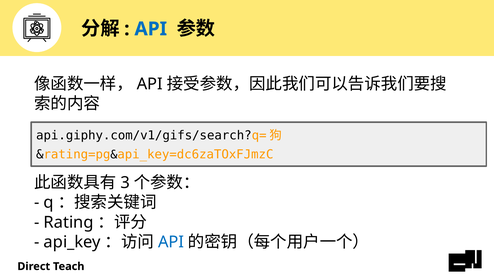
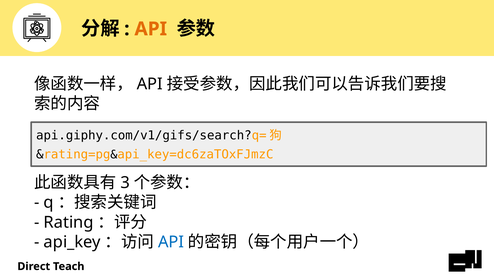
API colour: blue -> orange (151, 29)
